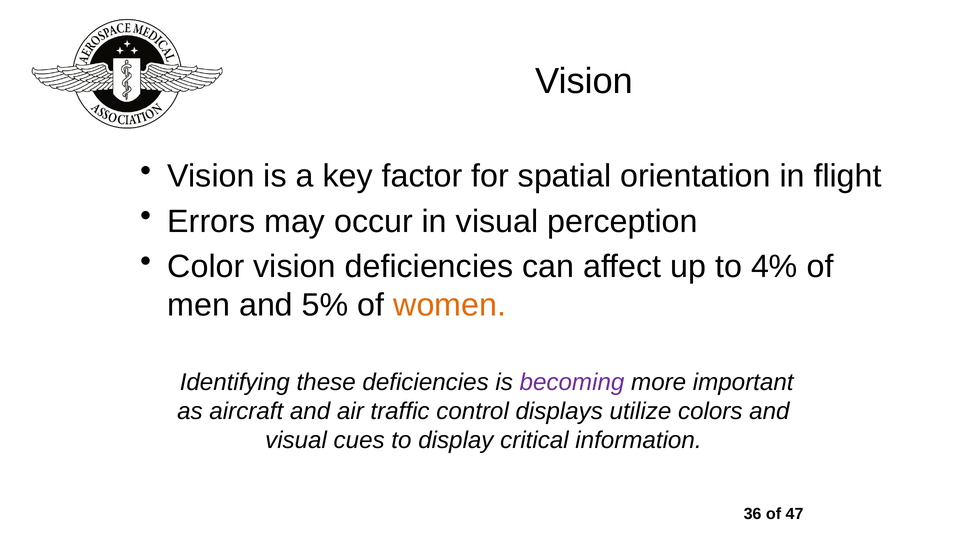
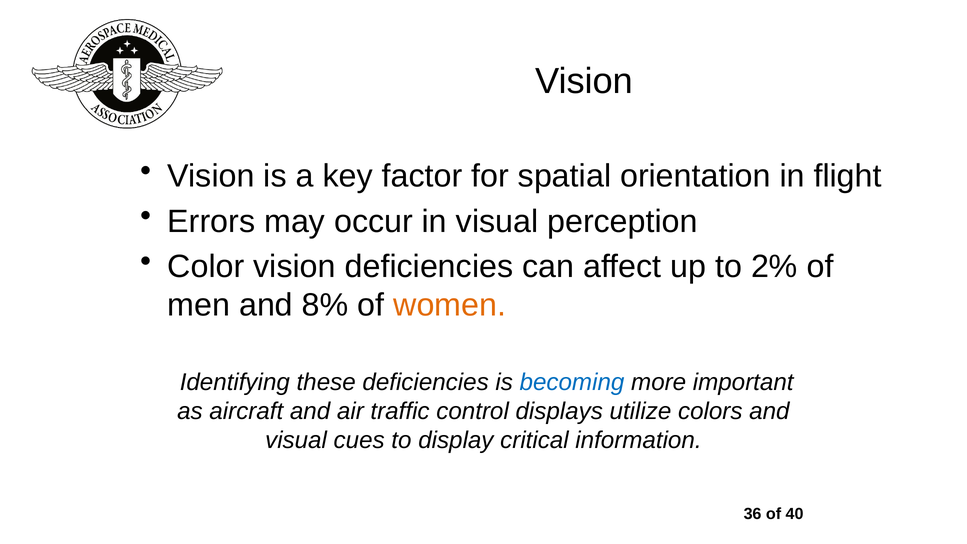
4%: 4% -> 2% (774, 267)
5%: 5% -> 8% (325, 305)
becoming colour: purple -> blue (572, 382)
47: 47 -> 40 (795, 514)
